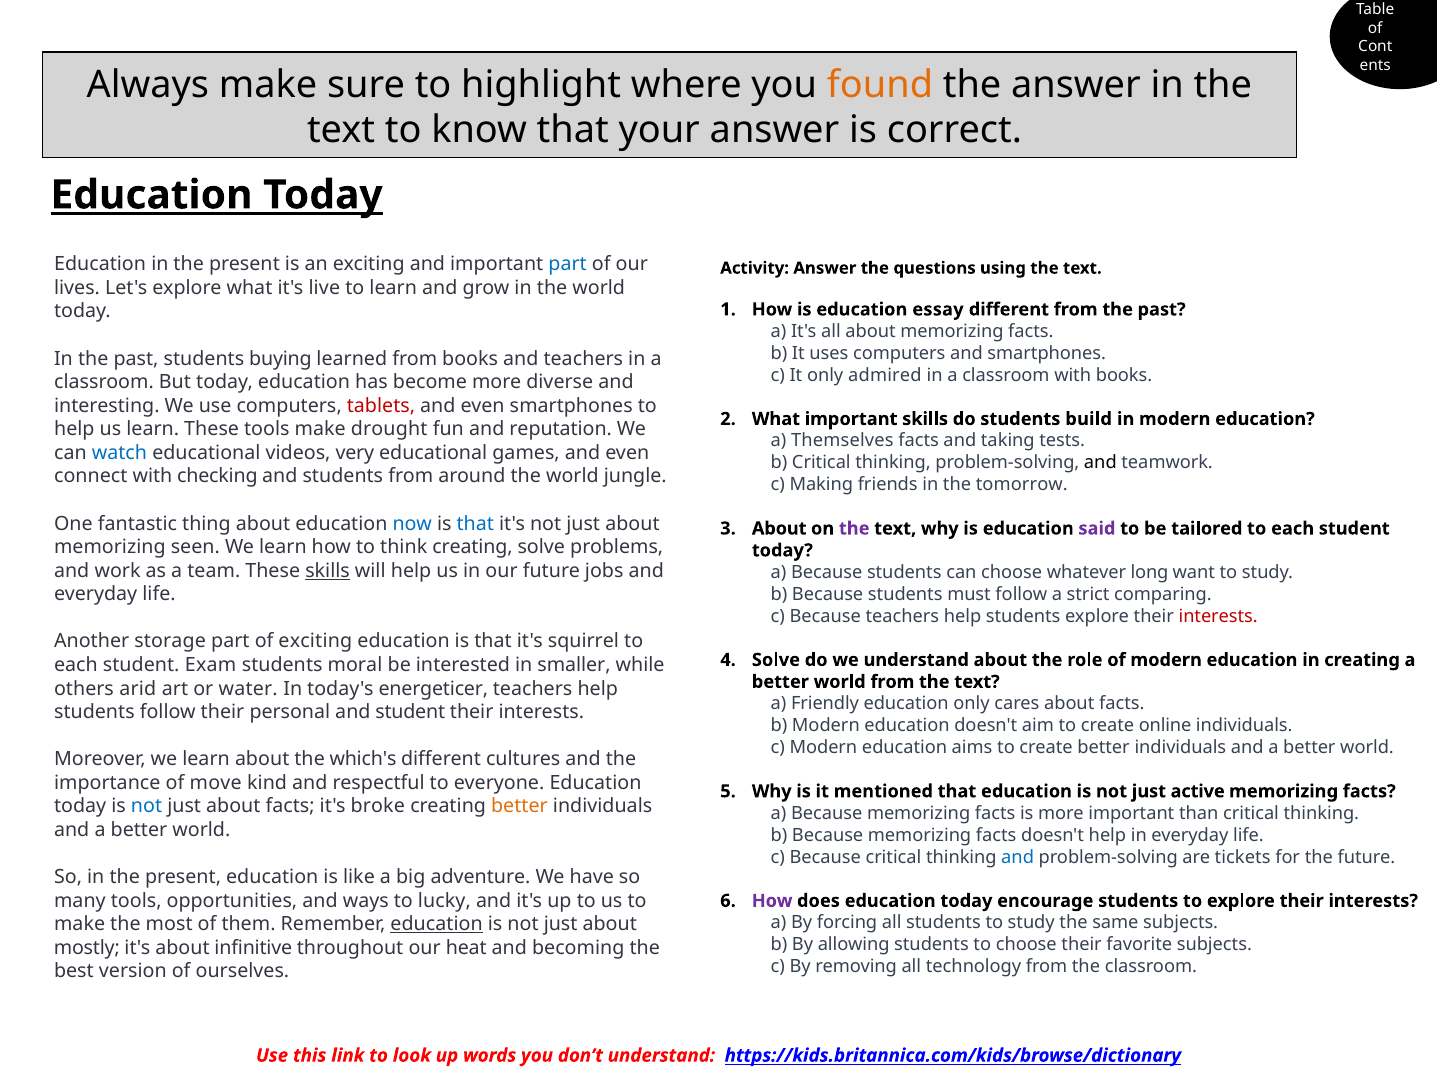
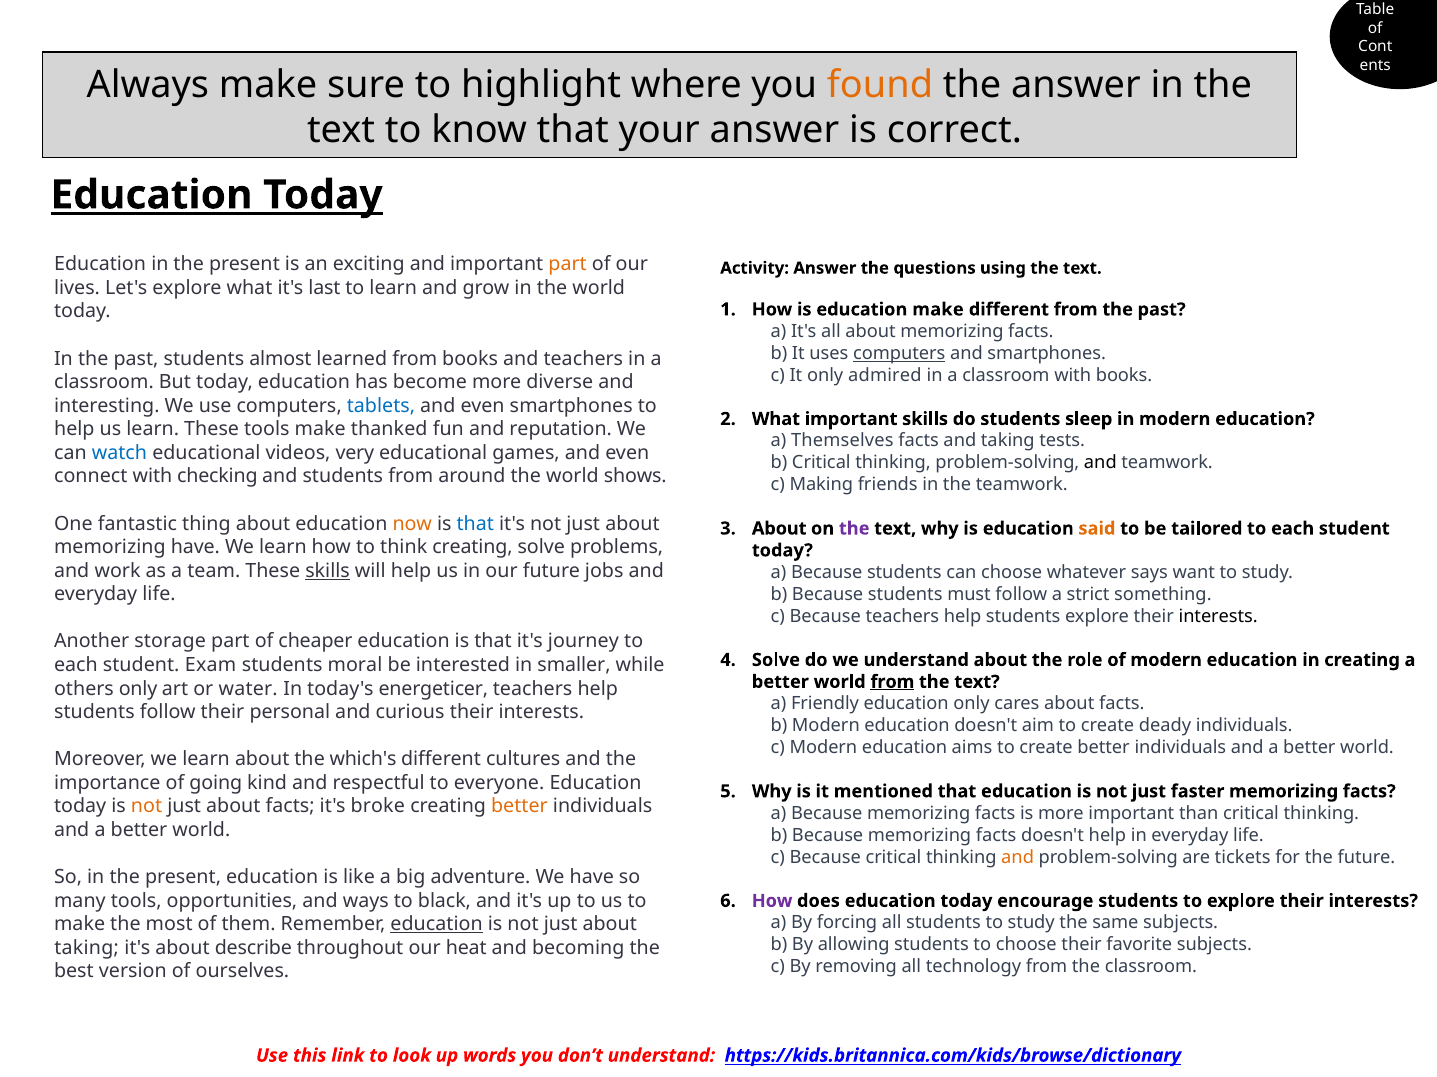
part colour: blue -> orange (568, 264)
live: live -> last (324, 288)
education essay: essay -> make (938, 310)
computers underline: none -> present (899, 354)
buying: buying -> almost (280, 359)
tablets colour: red -> blue (381, 406)
build: build -> sleep (1089, 419)
drought: drought -> thanked (389, 430)
jungle: jungle -> shows (635, 477)
the tomorrow: tomorrow -> teamwork (1022, 485)
now colour: blue -> orange (412, 524)
said colour: purple -> orange (1097, 529)
memorizing seen: seen -> have (195, 548)
long: long -> says (1149, 573)
comparing: comparing -> something (1163, 595)
interests colour: red -> black (1218, 617)
of exciting: exciting -> cheaper (316, 642)
squirrel: squirrel -> journey (583, 642)
from underline: none -> present (892, 682)
others arid: arid -> only (138, 689)
and student: student -> curious (410, 713)
online: online -> deady (1165, 726)
move: move -> going (216, 783)
active: active -> faster (1198, 792)
not colour: blue -> orange (147, 807)
and colour: blue -> orange (1018, 858)
lucky: lucky -> black (444, 901)
mostly: mostly -> taking (87, 949)
infinitive: infinitive -> describe (253, 949)
